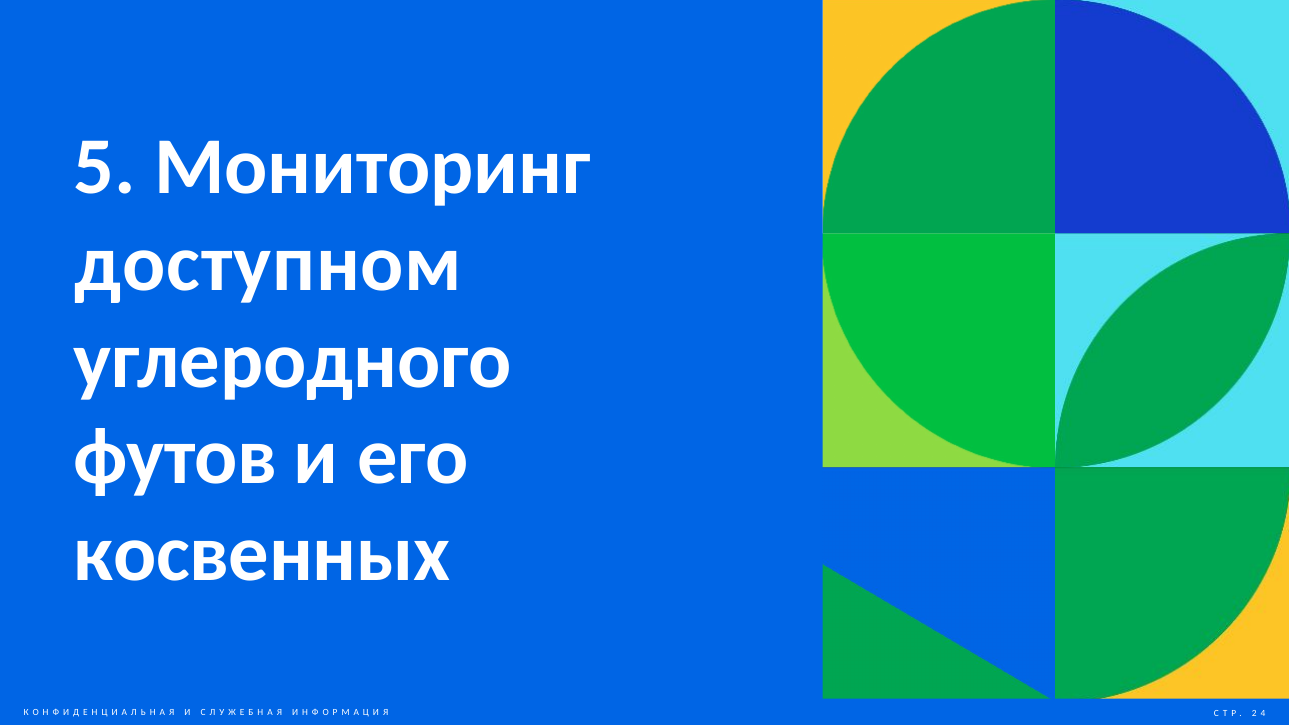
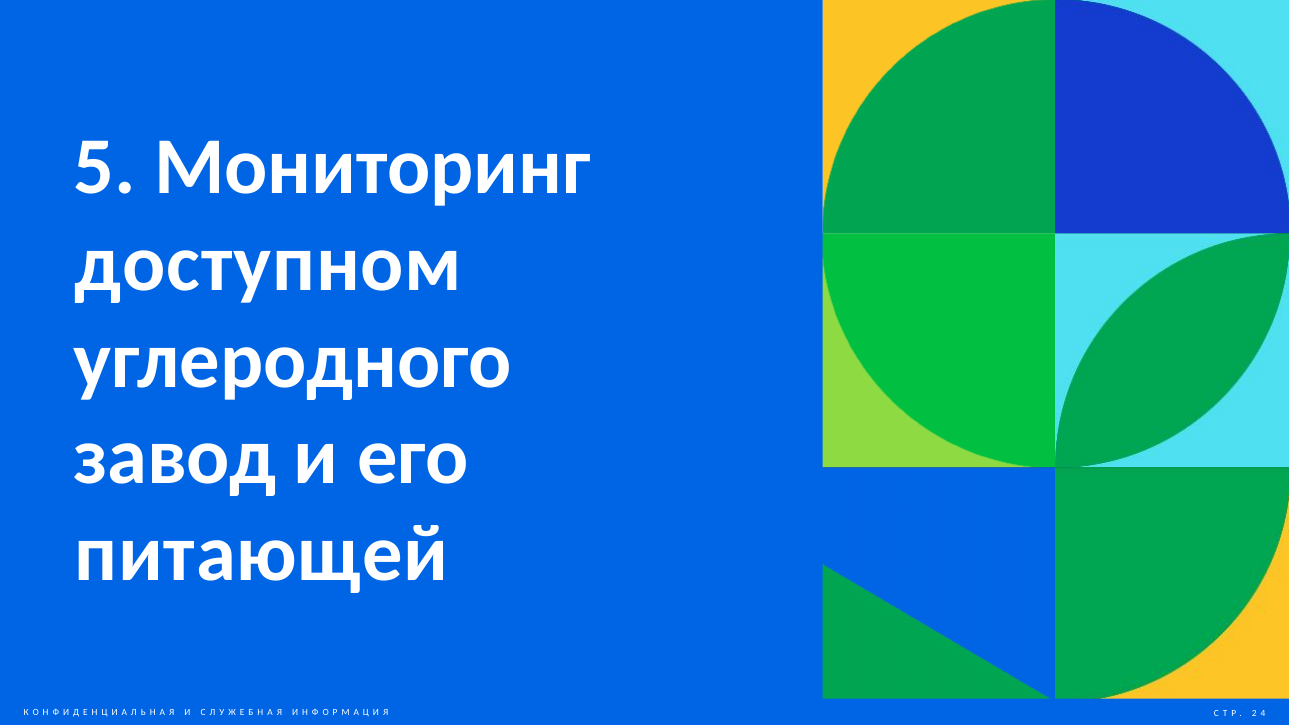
футов: футов -> завод (175, 457)
косвенных: косвенных -> питающей (261, 554)
